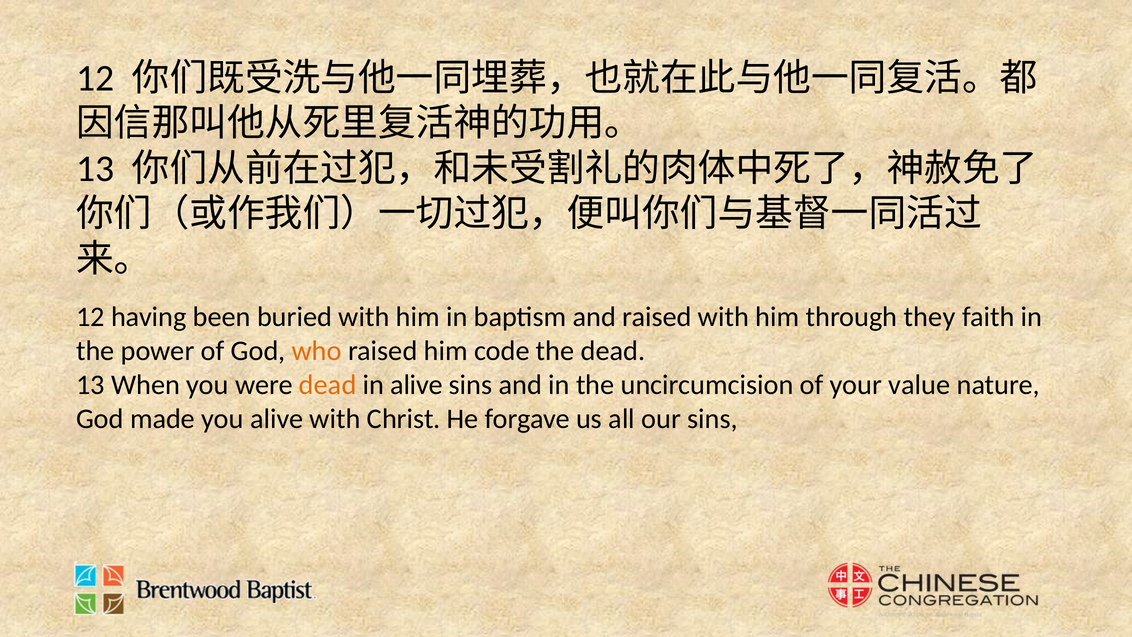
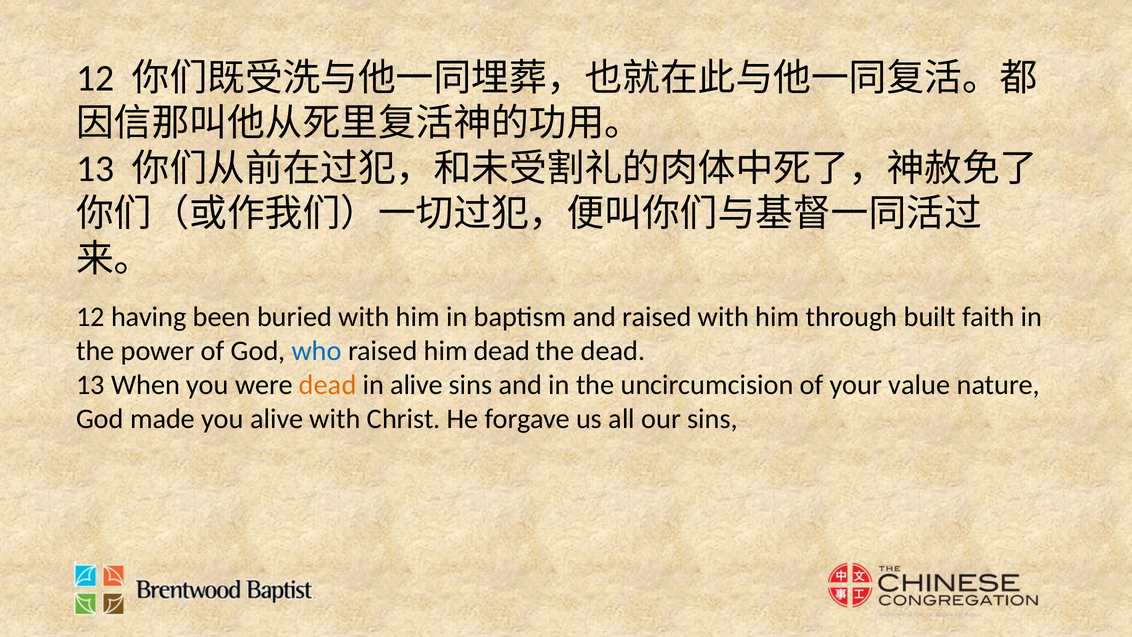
they: they -> built (930, 317)
who colour: orange -> blue (317, 351)
him code: code -> dead (502, 351)
